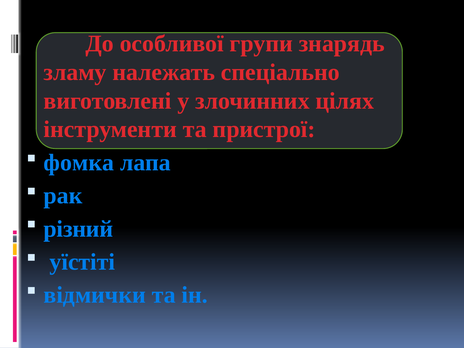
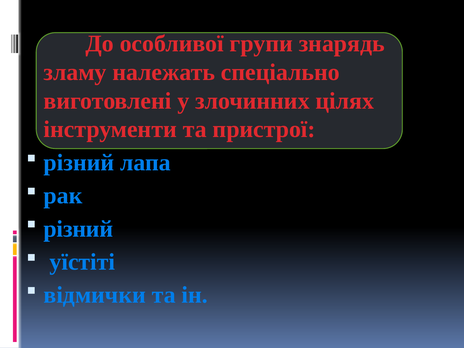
фомка: фомка -> різний (79, 163)
